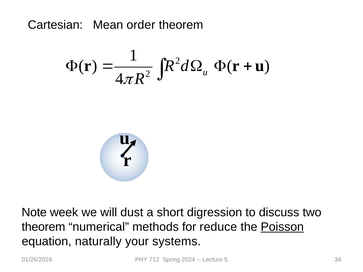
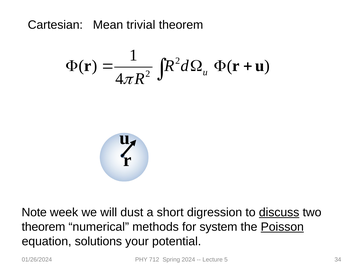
order: order -> trivial (141, 25)
discuss underline: none -> present (279, 213)
reduce: reduce -> system (218, 227)
naturally: naturally -> solutions (98, 242)
systems: systems -> potential (177, 242)
